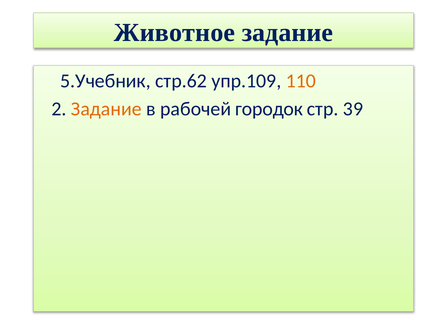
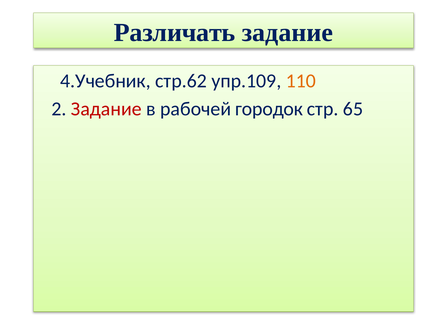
Животное: Животное -> Различать (175, 32)
5.Учебник: 5.Учебник -> 4.Учебник (105, 81)
Задание colour: orange -> red (106, 109)
39: 39 -> 65 (353, 109)
